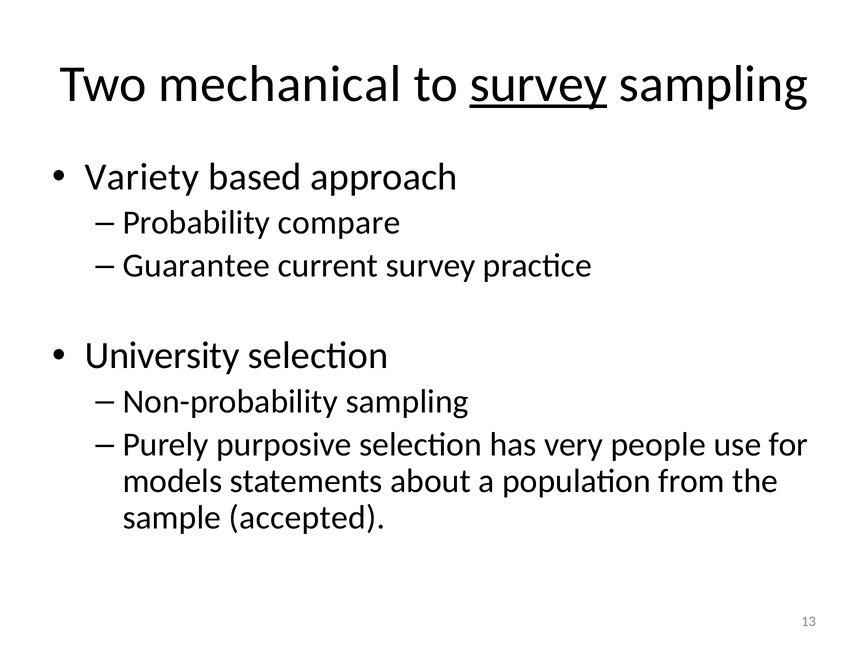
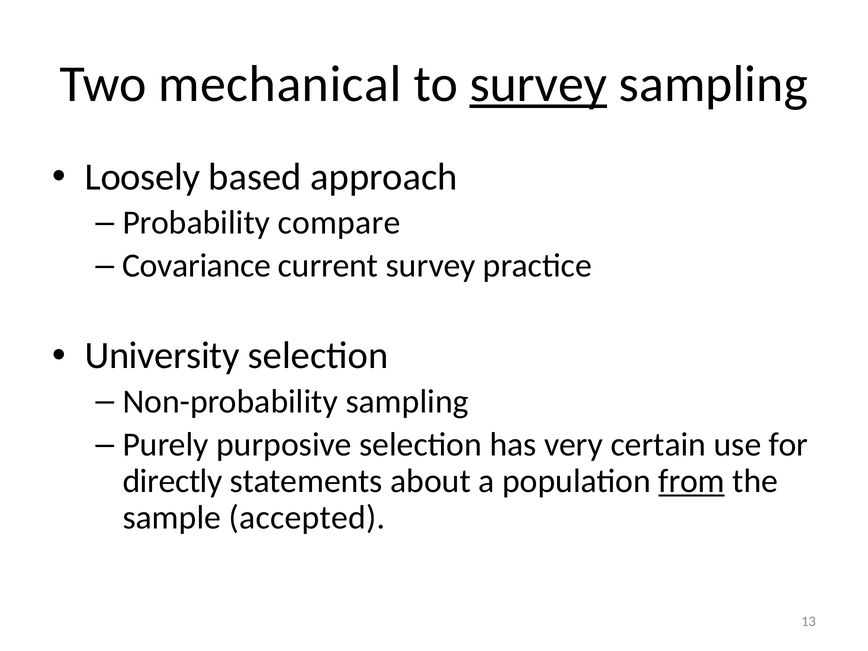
Variety: Variety -> Loosely (142, 177)
Guarantee: Guarantee -> Covariance (197, 266)
people: people -> certain (658, 445)
models: models -> directly (173, 481)
from underline: none -> present (692, 481)
